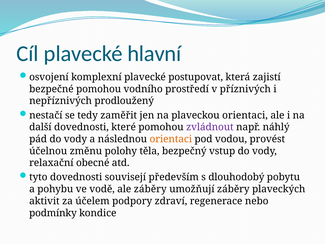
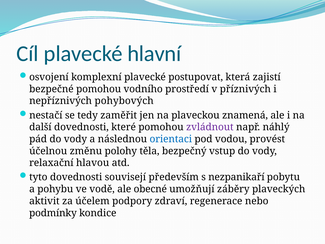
prodloužený: prodloužený -> pohybových (124, 101)
plaveckou orientaci: orientaci -> znamená (245, 115)
orientaci colour: orange -> blue (171, 139)
obecné: obecné -> hlavou (93, 163)
dlouhodobý: dlouhodobý -> nezpanikaří (236, 177)
ale záběry: záběry -> obecné (150, 189)
